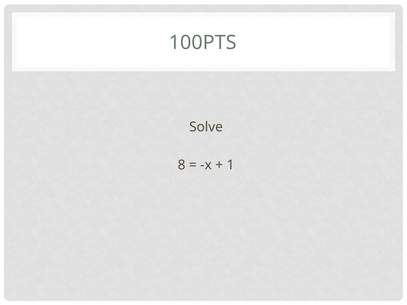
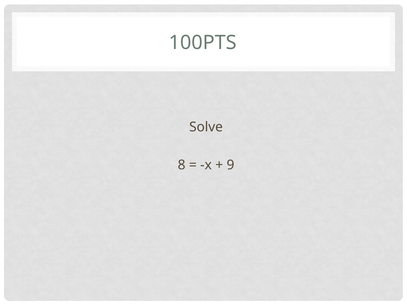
1: 1 -> 9 (230, 165)
